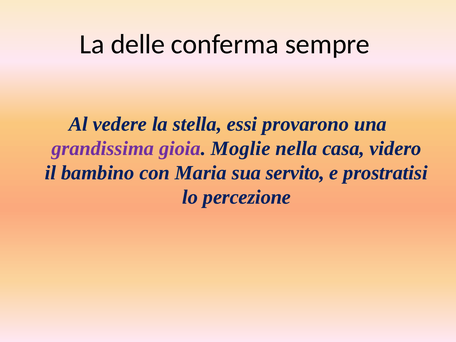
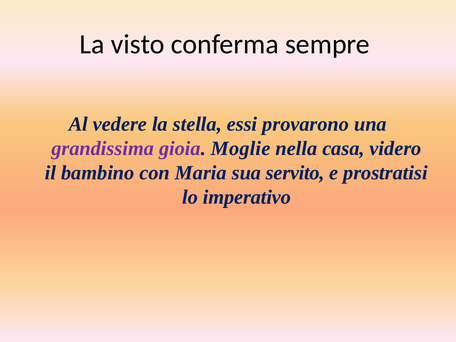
delle: delle -> visto (138, 44)
percezione: percezione -> imperativo (247, 197)
